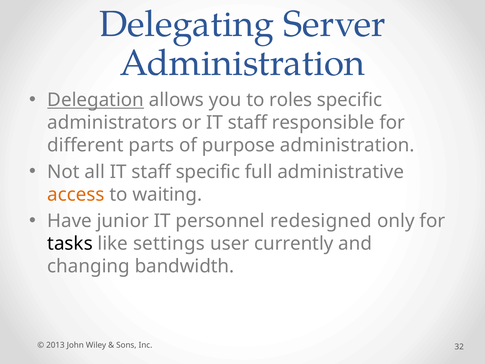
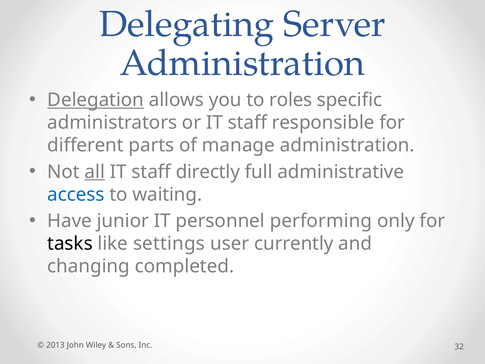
purpose: purpose -> manage (238, 145)
all underline: none -> present (95, 172)
staff specific: specific -> directly (208, 172)
access colour: orange -> blue (76, 194)
redesigned: redesigned -> performing (321, 221)
bandwidth: bandwidth -> completed (184, 266)
